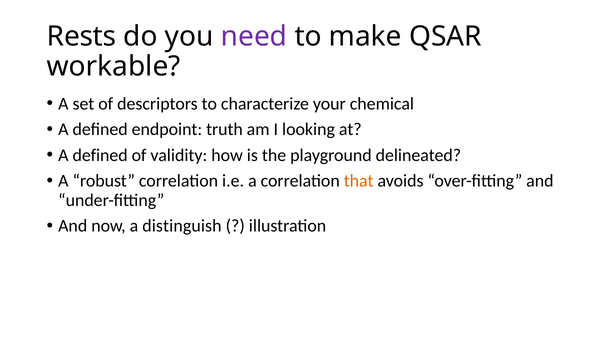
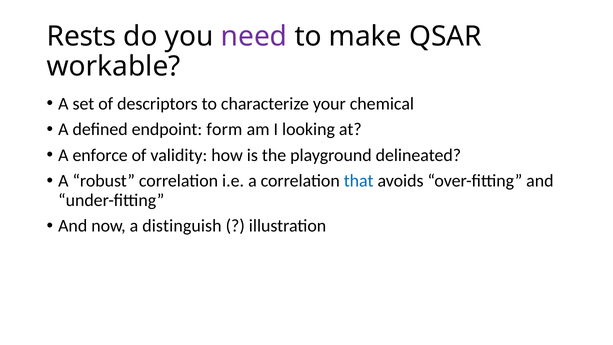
truth: truth -> form (224, 129)
defined: defined -> enforce (100, 155)
that colour: orange -> blue (359, 181)
